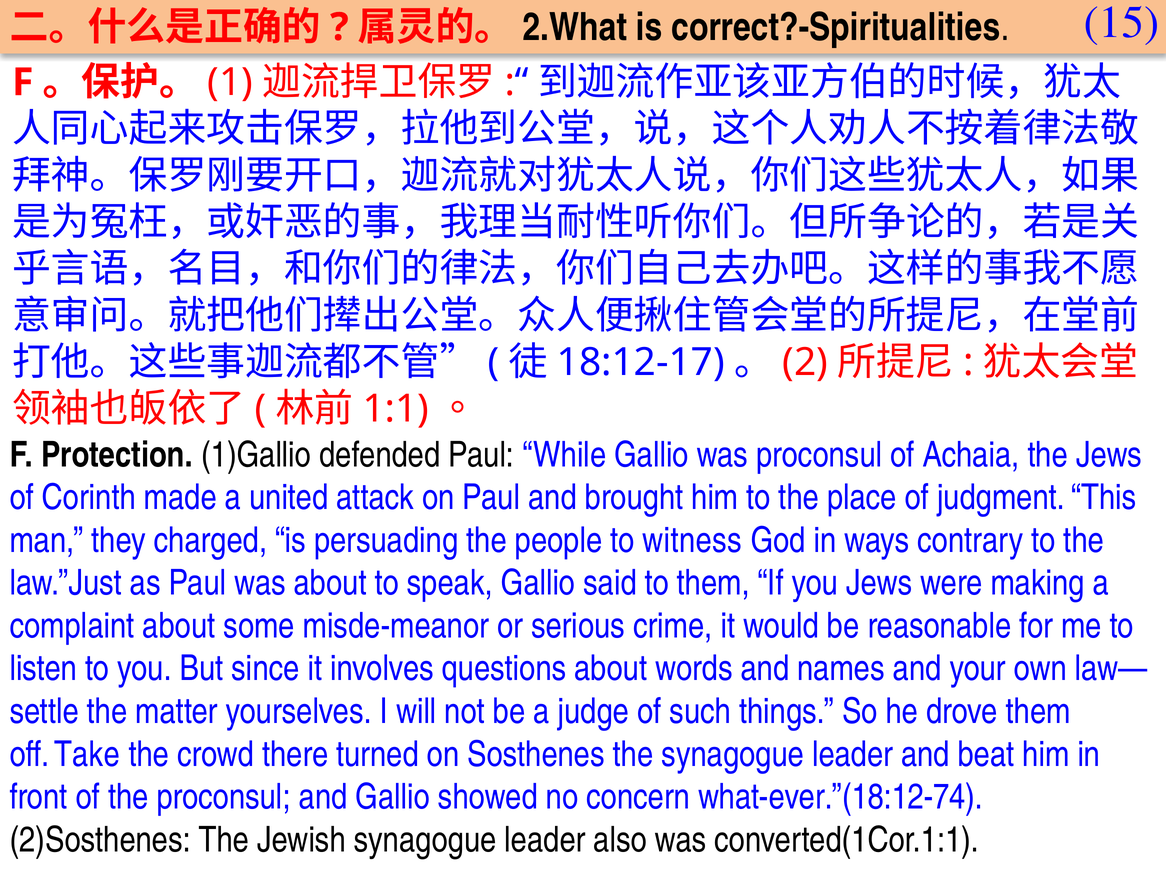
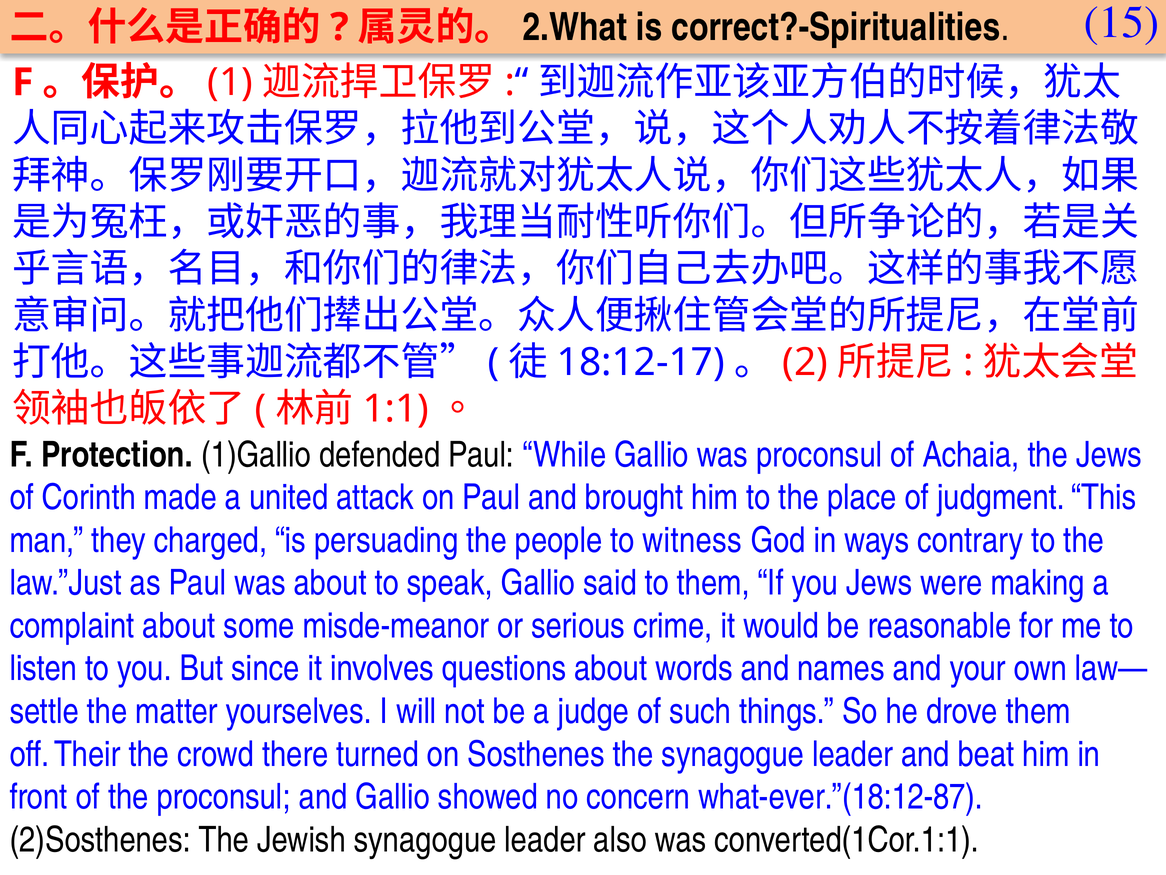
Take: Take -> Their (87, 754)
what-ever.”(18:12-74: what-ever.”(18:12-74 -> what-ever.”(18:12-87 (841, 797)
